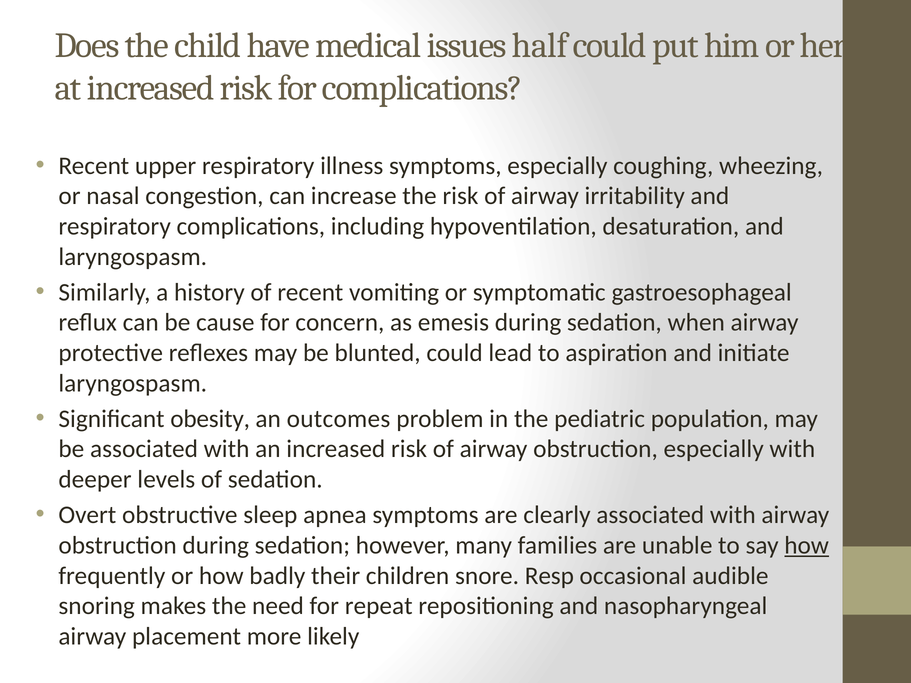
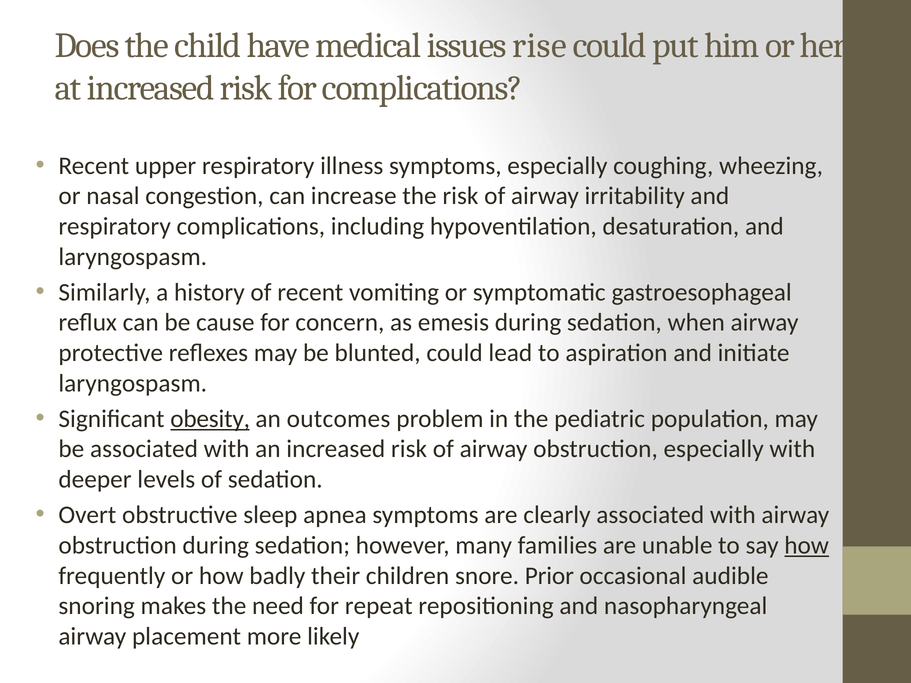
half: half -> rise (539, 46)
obesity underline: none -> present (210, 419)
Resp: Resp -> Prior (549, 576)
